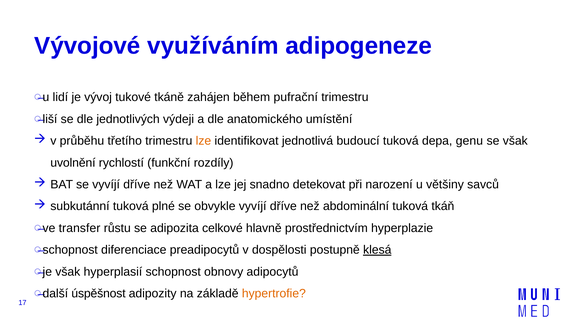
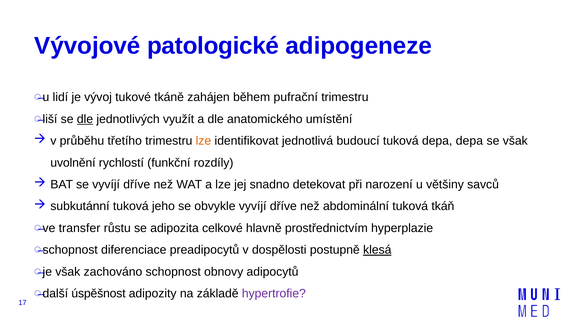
využíváním: využíváním -> patologické (213, 46)
dle underline: none -> present (85, 119)
výdeji: výdeji -> využít (179, 119)
depa genu: genu -> depa (469, 141)
plné: plné -> jeho (163, 206)
hyperplasií: hyperplasií -> zachováno (113, 272)
hypertrofie colour: orange -> purple (274, 293)
